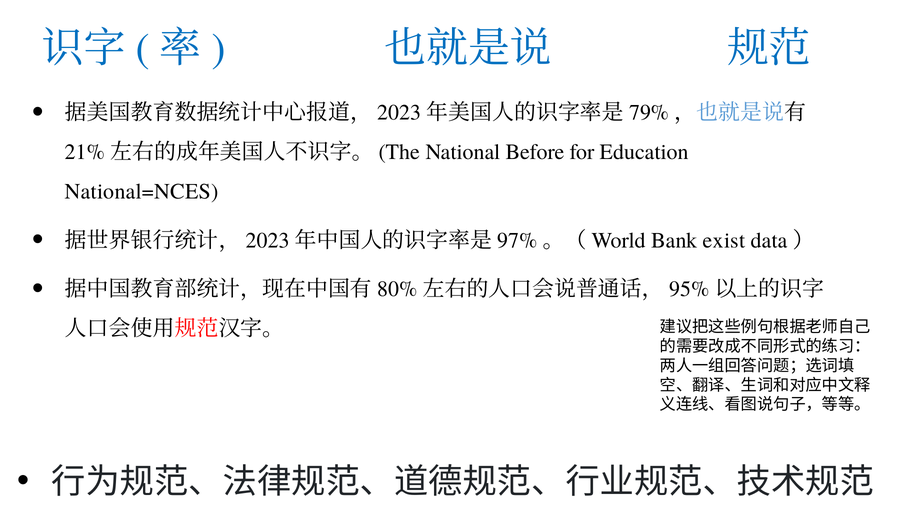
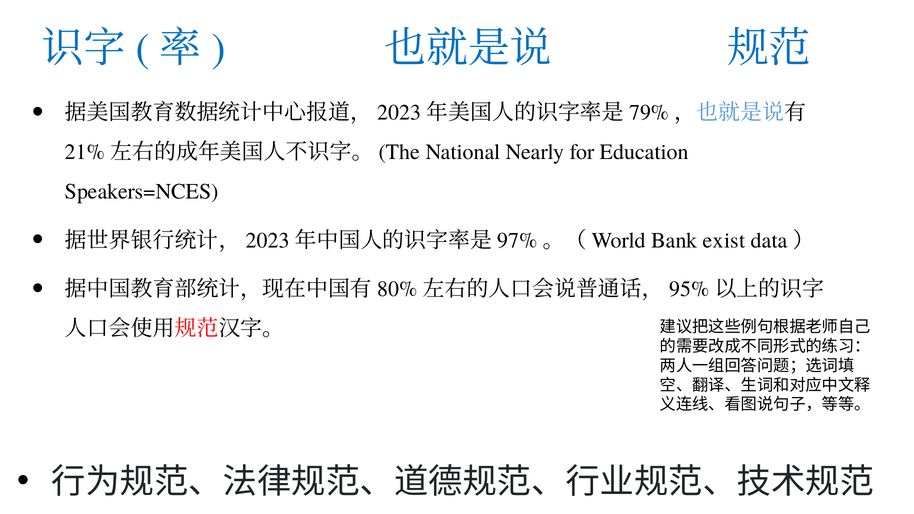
Before: Before -> Nearly (535, 152)
National=NCES: National=NCES -> Speakers=NCES (142, 191)
